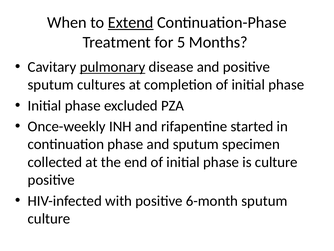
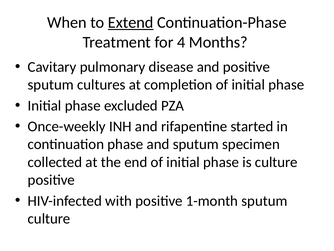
5: 5 -> 4 (181, 42)
pulmonary underline: present -> none (113, 67)
6-month: 6-month -> 1-month (212, 200)
